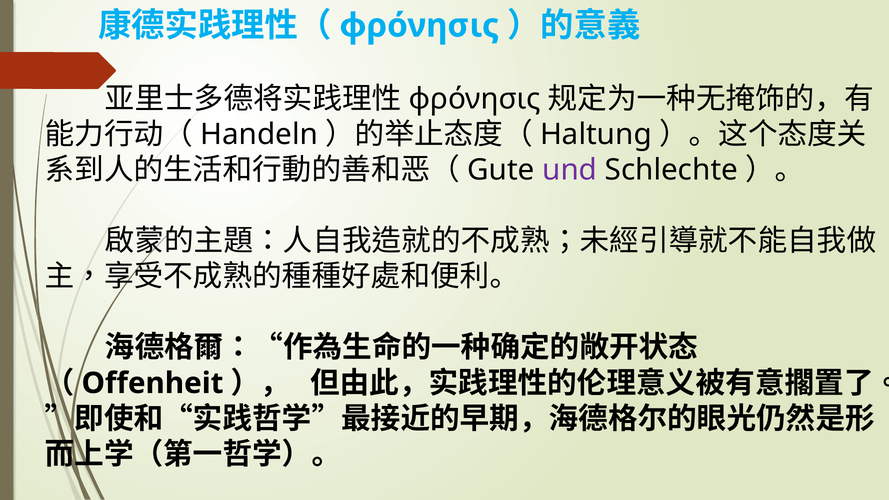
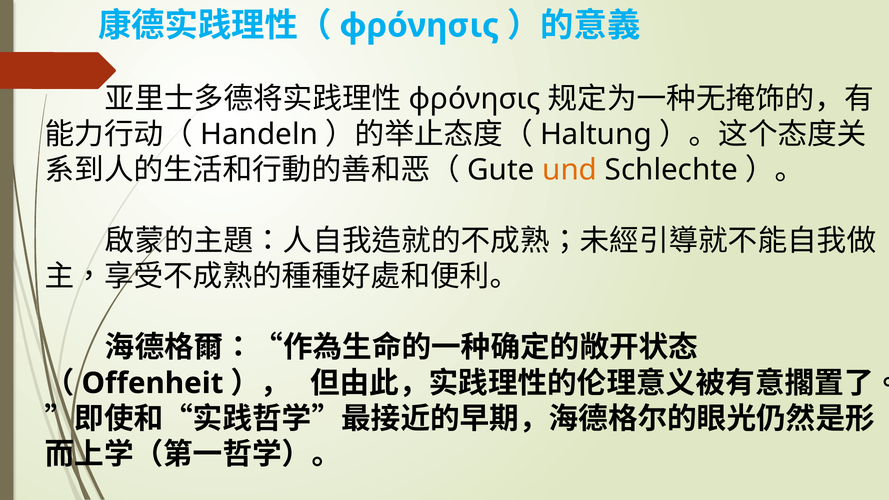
und colour: purple -> orange (570, 170)
